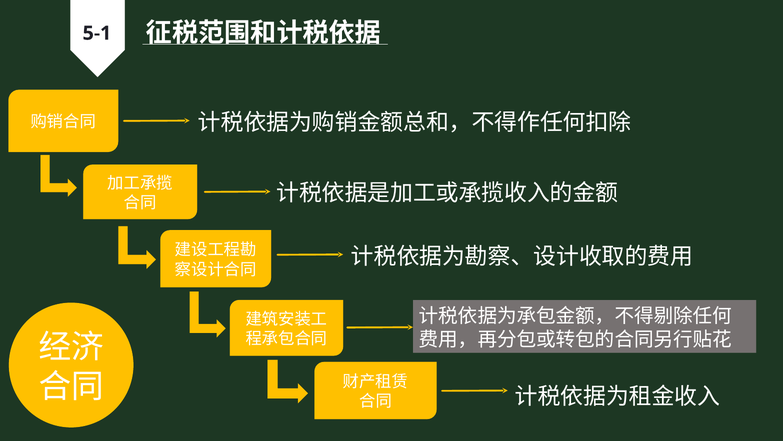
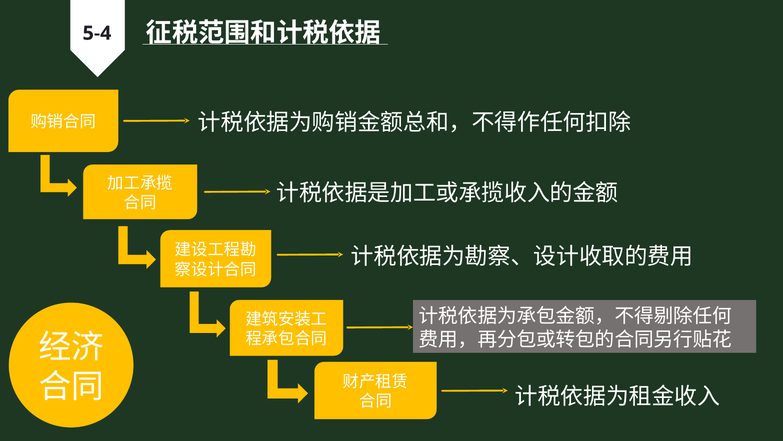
5-1: 5-1 -> 5-4 (97, 33)
